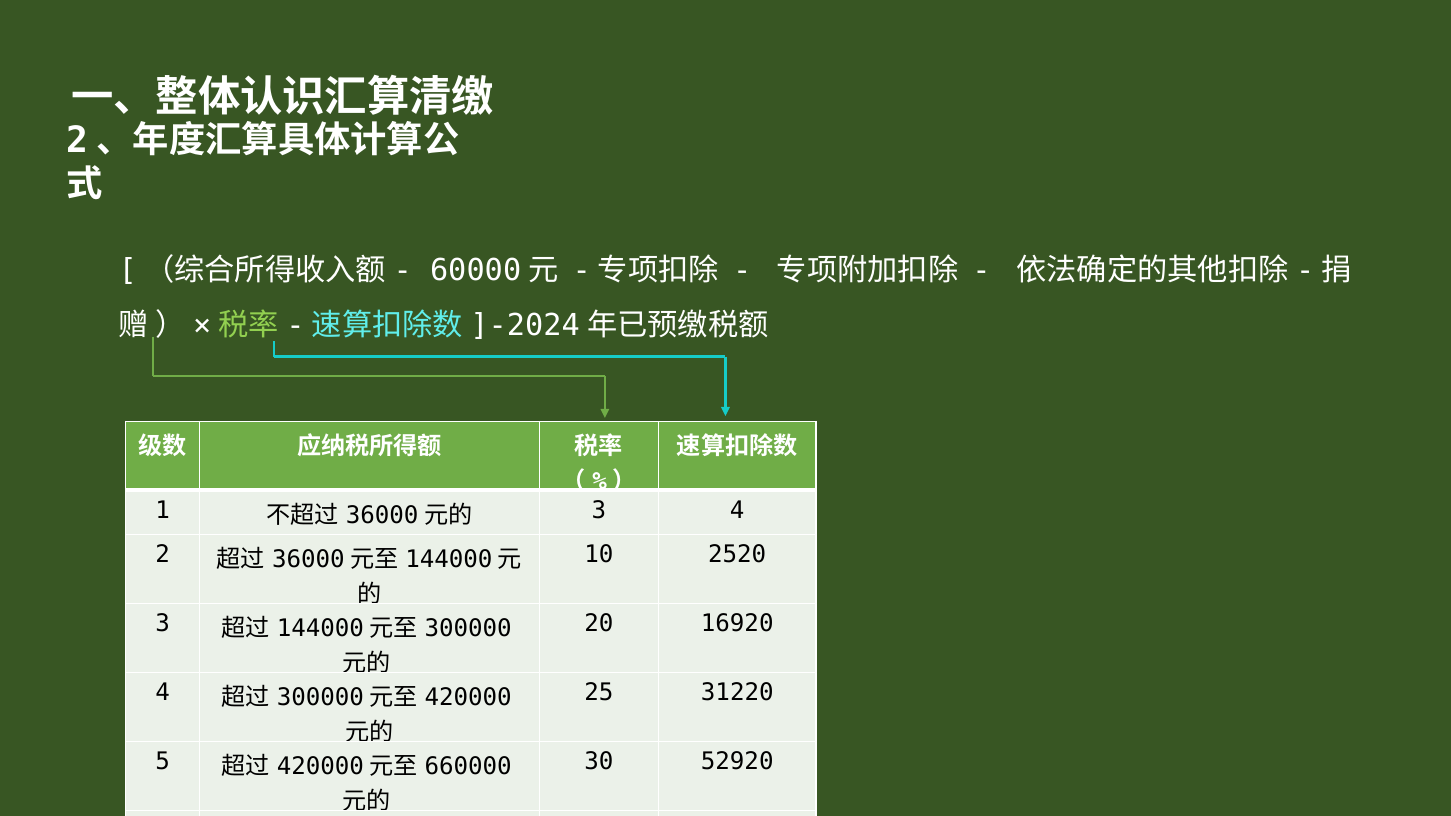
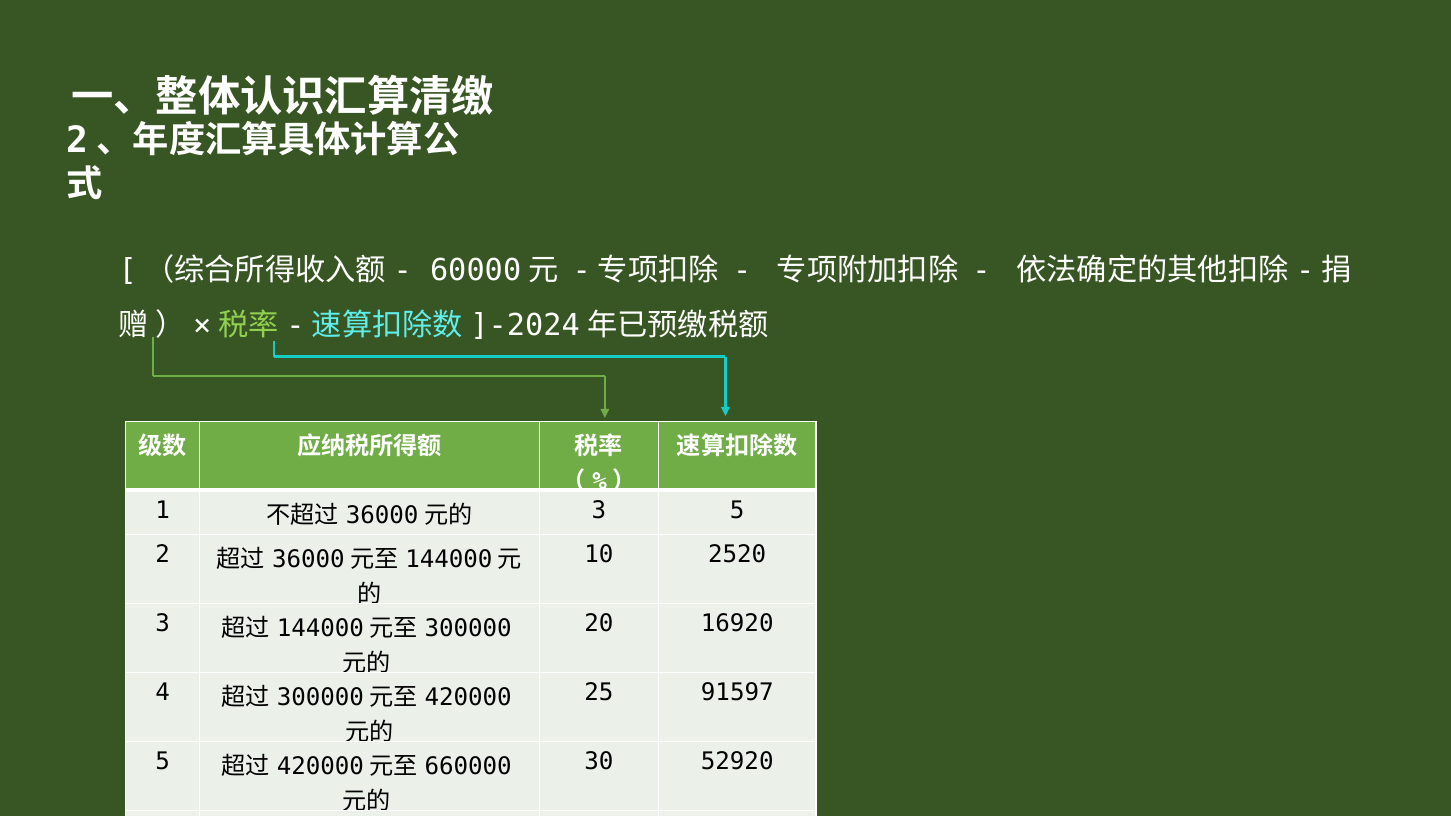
3 4: 4 -> 5 (737, 510)
31220: 31220 -> 91597 (737, 692)
